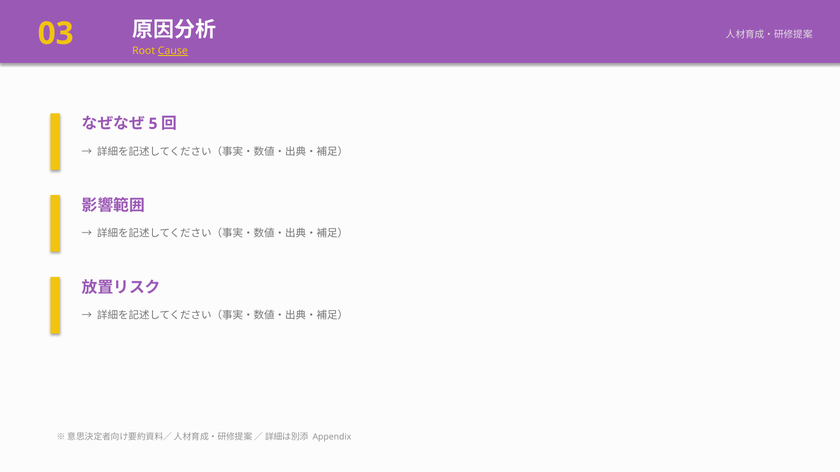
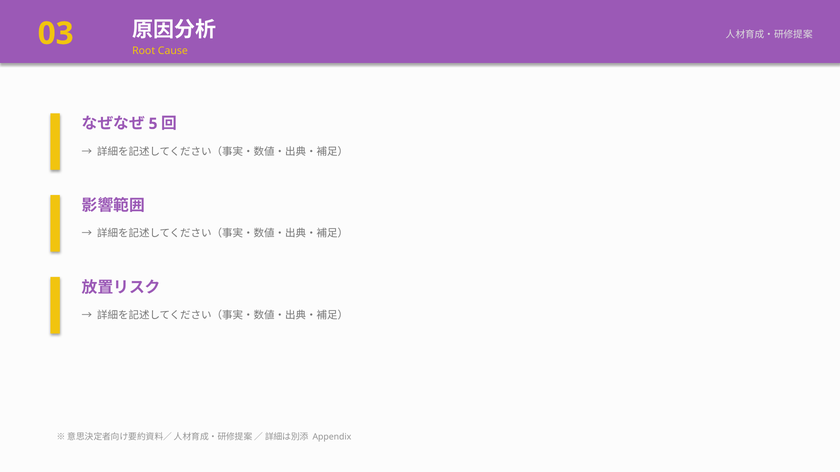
Cause underline: present -> none (173, 51)
